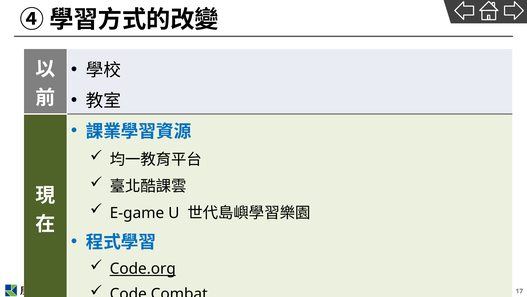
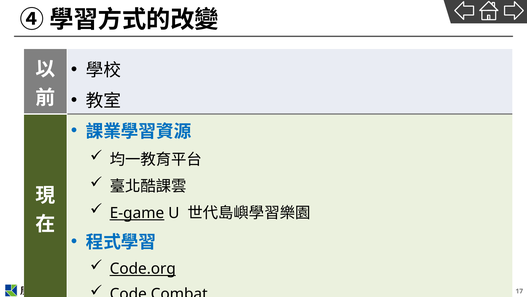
E-game underline: none -> present (137, 213)
